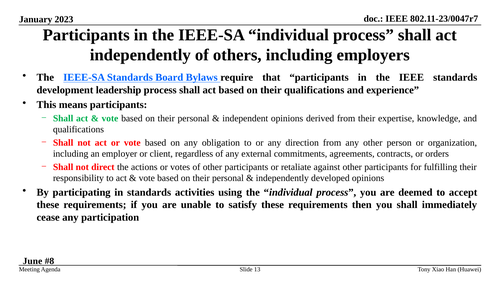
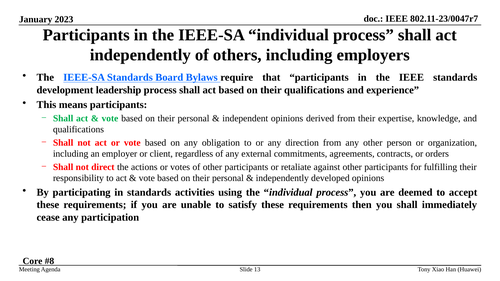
June: June -> Core (33, 261)
